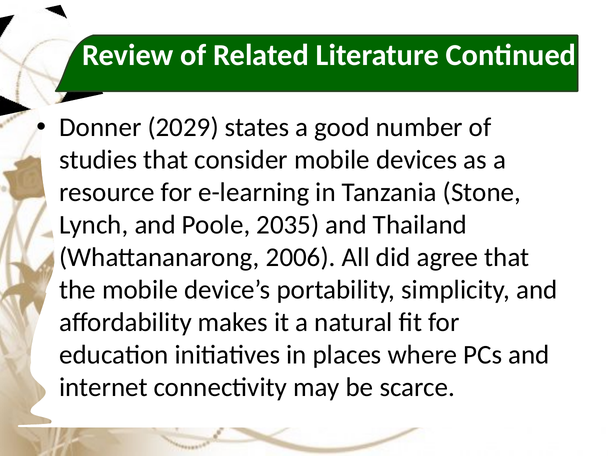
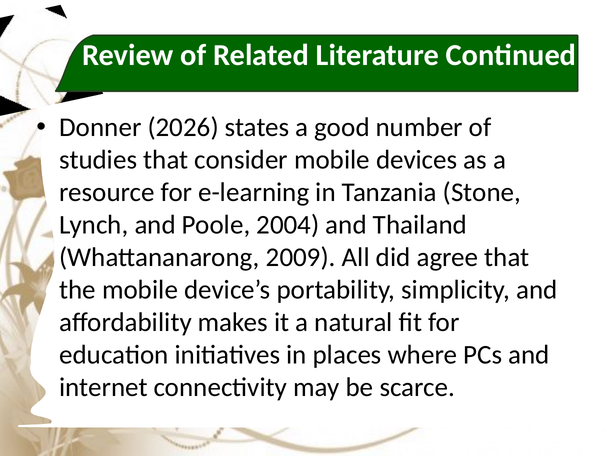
2029: 2029 -> 2026 (183, 128)
2035: 2035 -> 2004 (288, 225)
2006: 2006 -> 2009 (301, 257)
